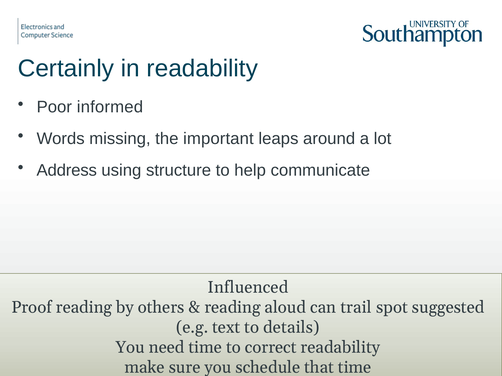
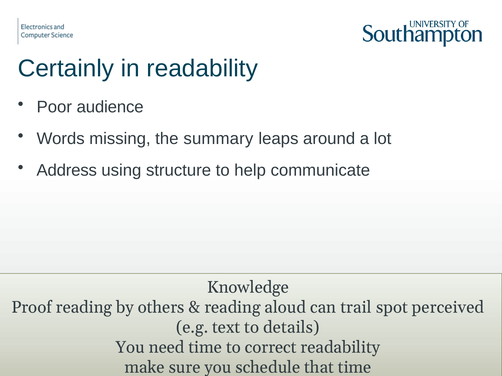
informed: informed -> audience (110, 107)
important: important -> summary (218, 139)
Influenced: Influenced -> Knowledge (248, 288)
suggested: suggested -> perceived (448, 308)
